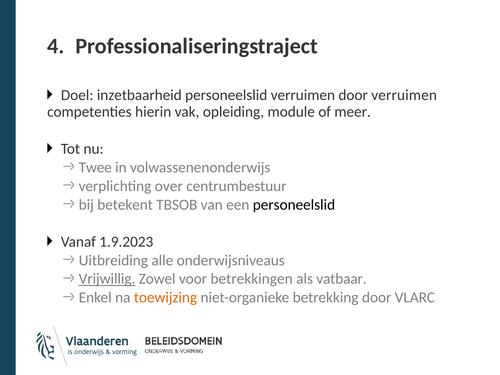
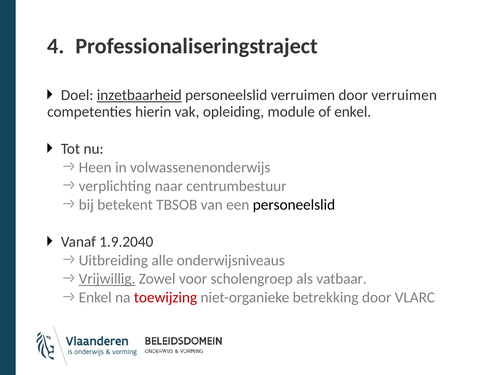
inzetbaarheid underline: none -> present (139, 95)
of meer: meer -> enkel (353, 112)
Twee: Twee -> Heen (95, 167)
over: over -> naar (169, 186)
1.9.2023: 1.9.2023 -> 1.9.2040 (126, 242)
betrekkingen: betrekkingen -> scholengroep (252, 279)
toewijzing colour: orange -> red (165, 298)
